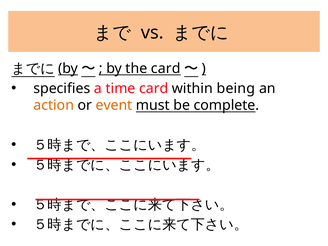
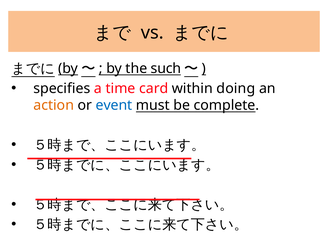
the card: card -> such (166, 69)
being: being -> doing (236, 88)
event colour: orange -> blue (114, 105)
